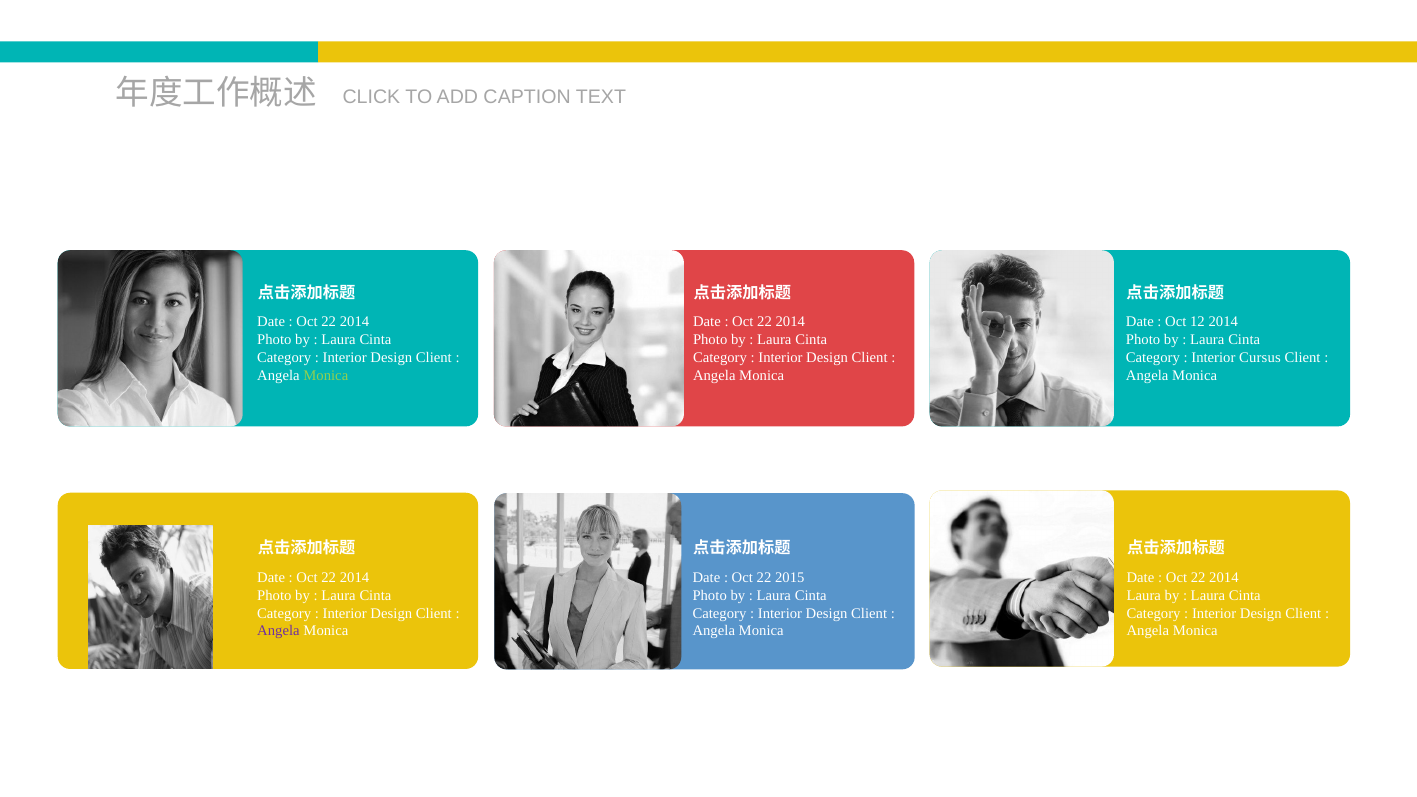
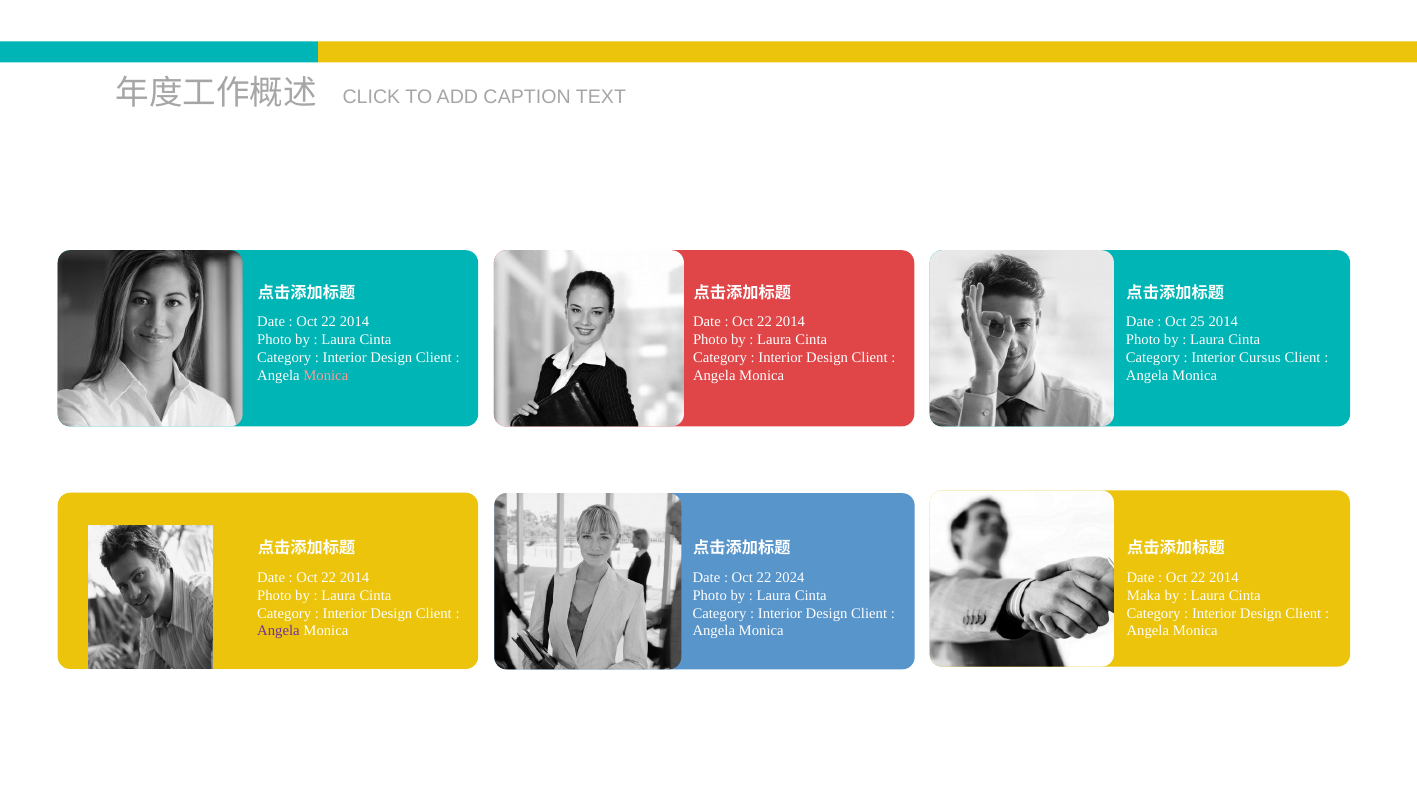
12: 12 -> 25 (1197, 322)
Monica colour: light green -> pink (326, 375)
2015: 2015 -> 2024 (790, 578)
Laura: Laura -> Maka (1144, 596)
